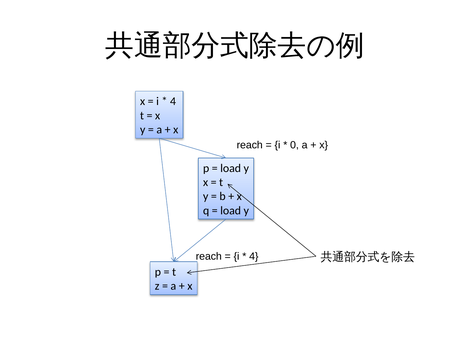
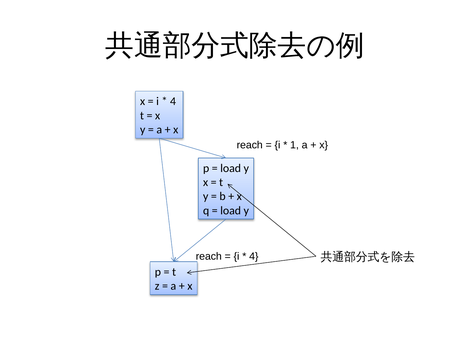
0: 0 -> 1 (294, 145)
